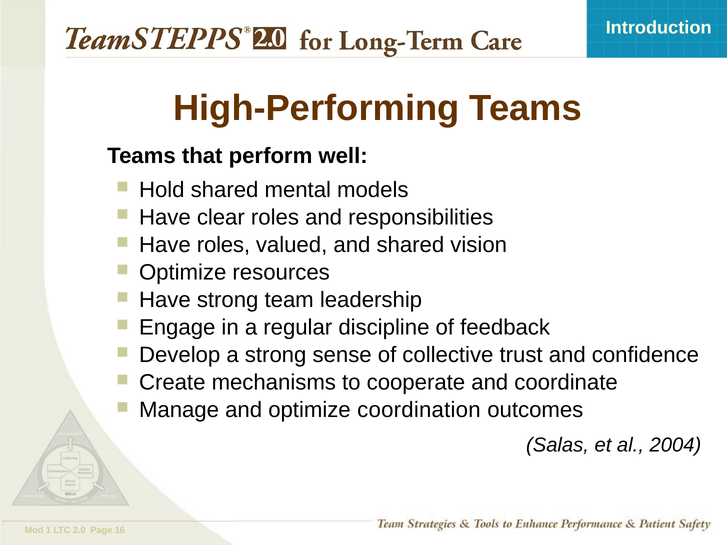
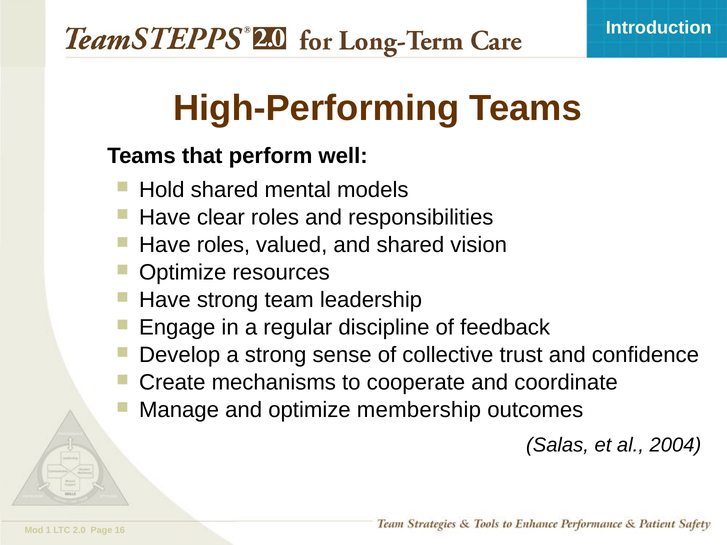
coordination: coordination -> membership (419, 410)
